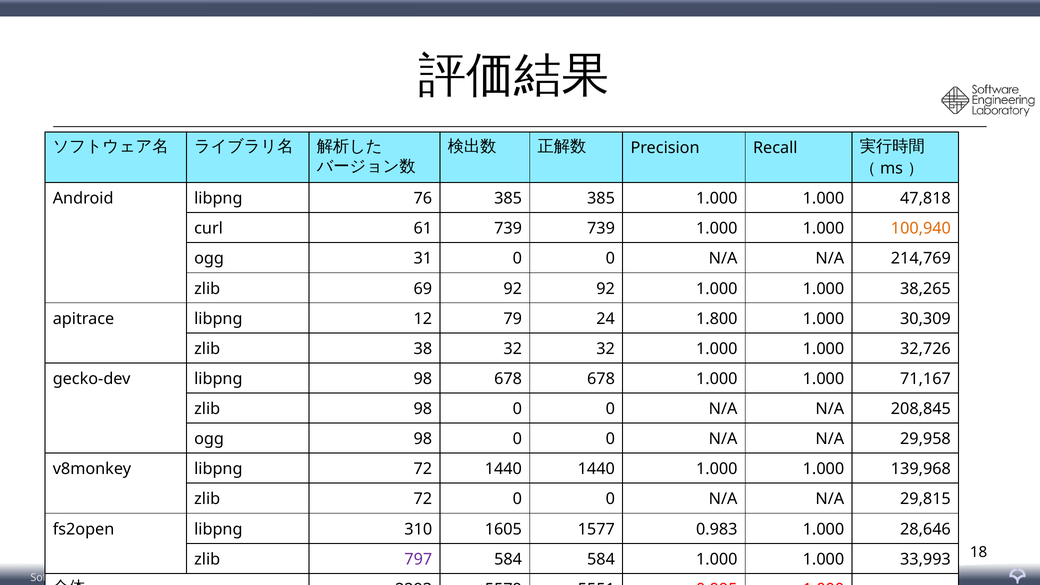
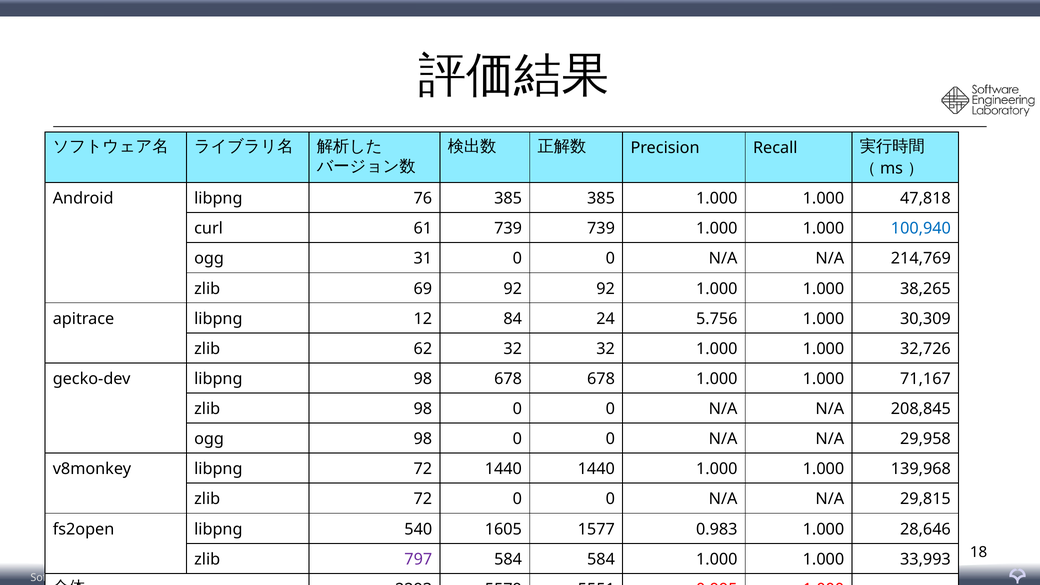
100,940 colour: orange -> blue (921, 229)
79: 79 -> 84 (513, 319)
1.800: 1.800 -> 5.756 (717, 319)
38: 38 -> 62 (423, 349)
310: 310 -> 540 (418, 529)
